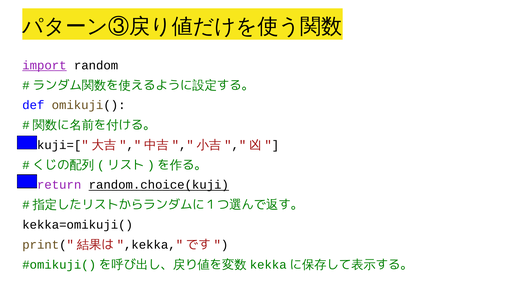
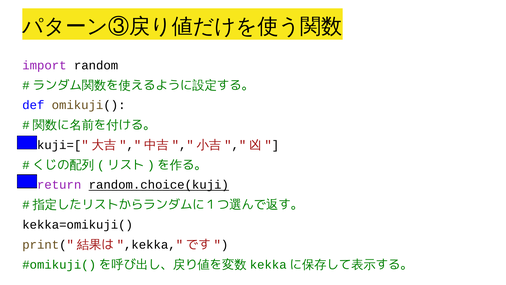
import underline: present -> none (44, 65)
